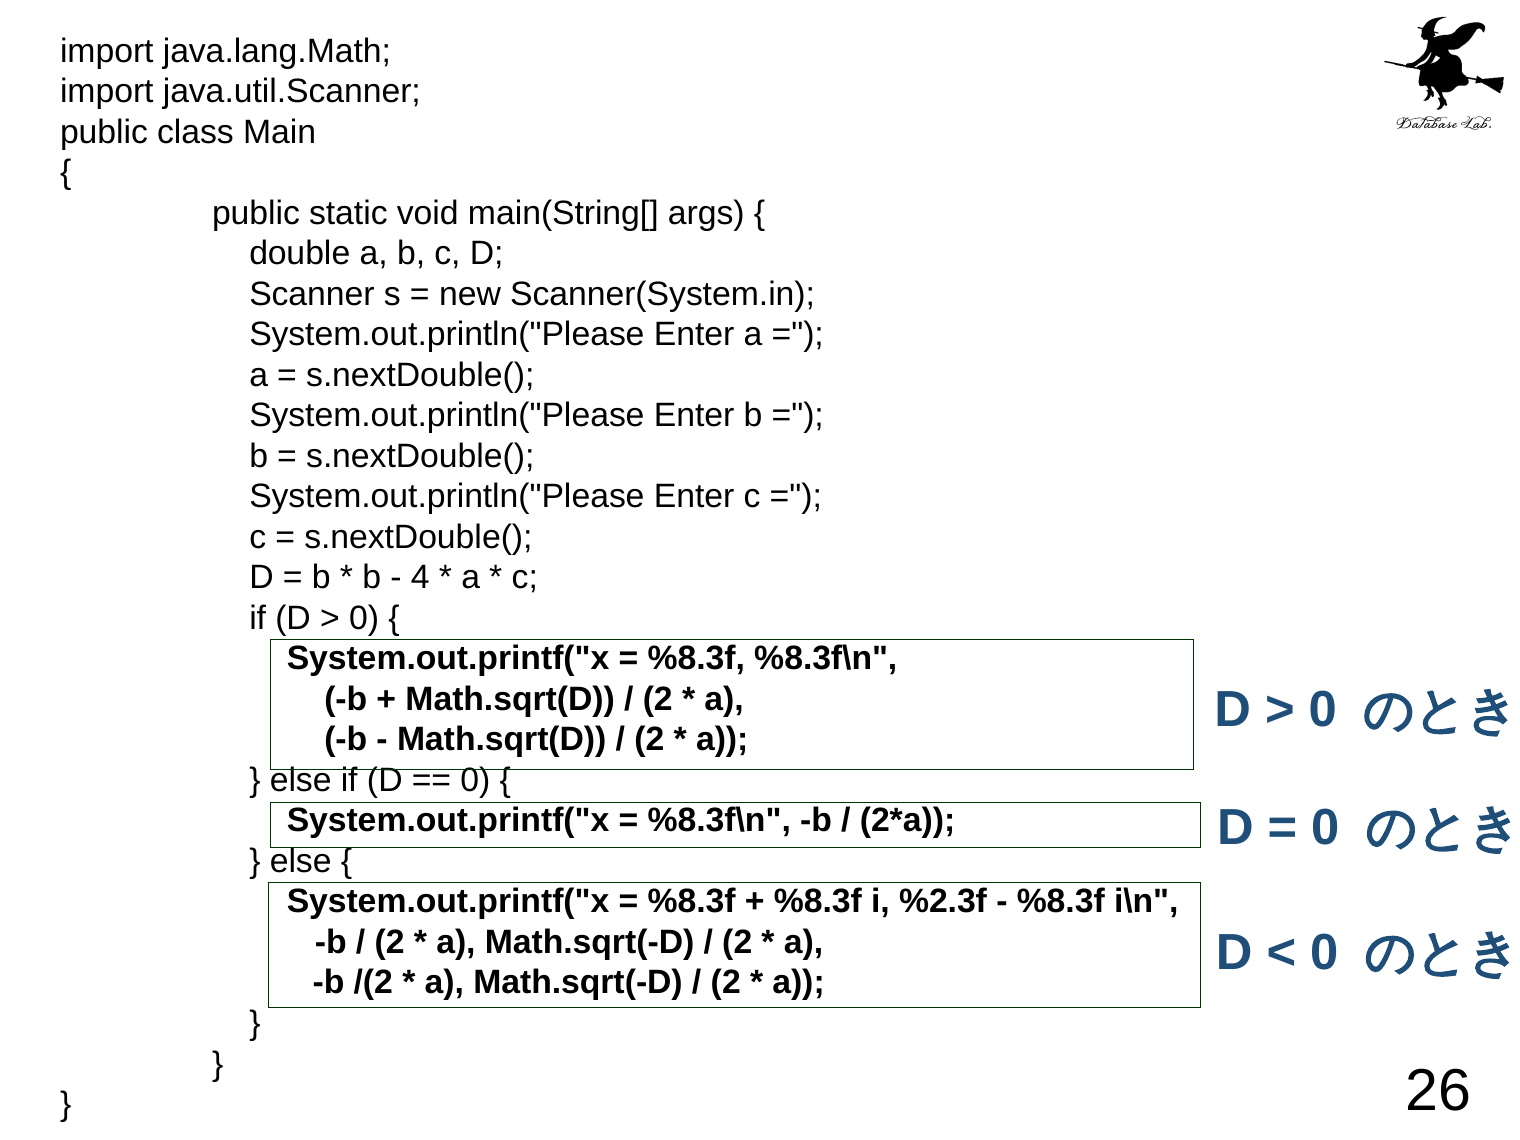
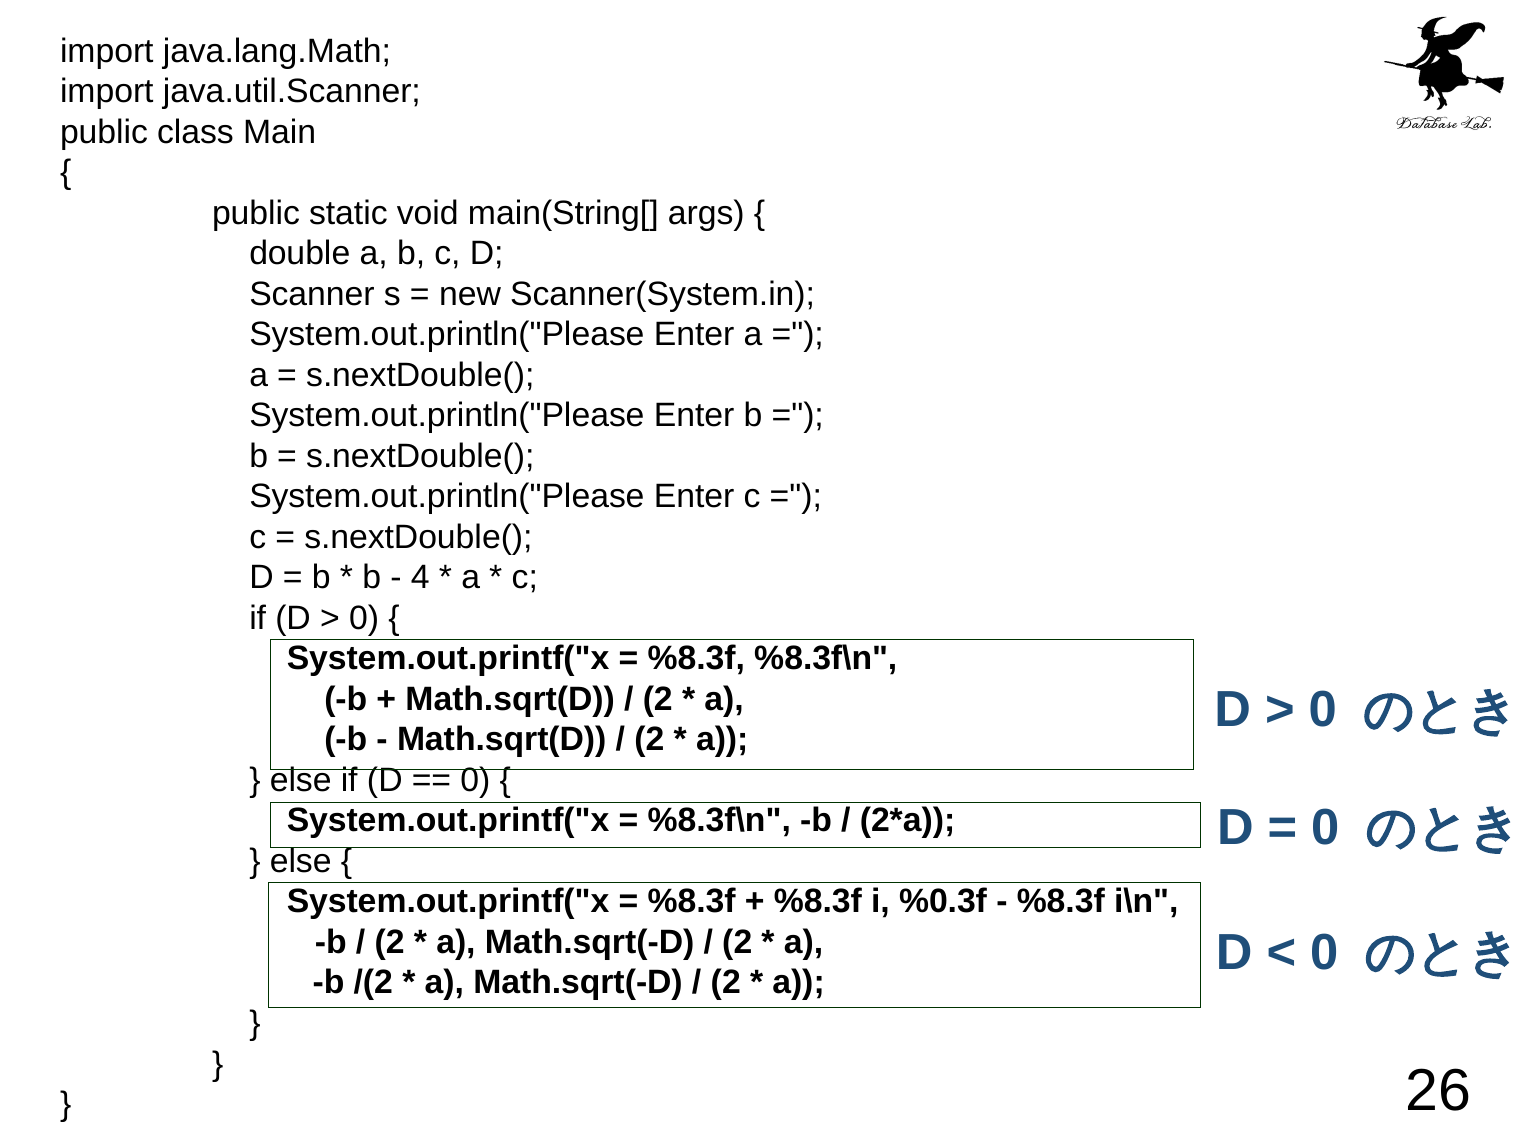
%2.3f: %2.3f -> %0.3f (943, 902)
